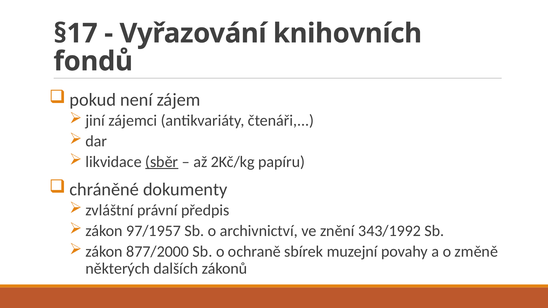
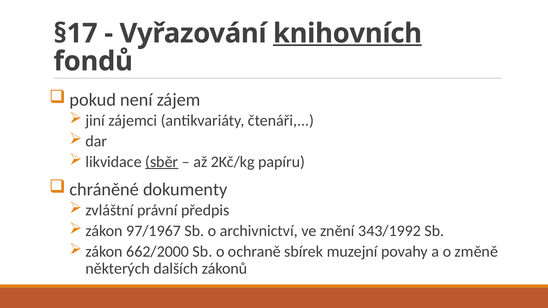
knihovních underline: none -> present (347, 33)
97/1957: 97/1957 -> 97/1967 (154, 231)
877/2000: 877/2000 -> 662/2000 (158, 252)
